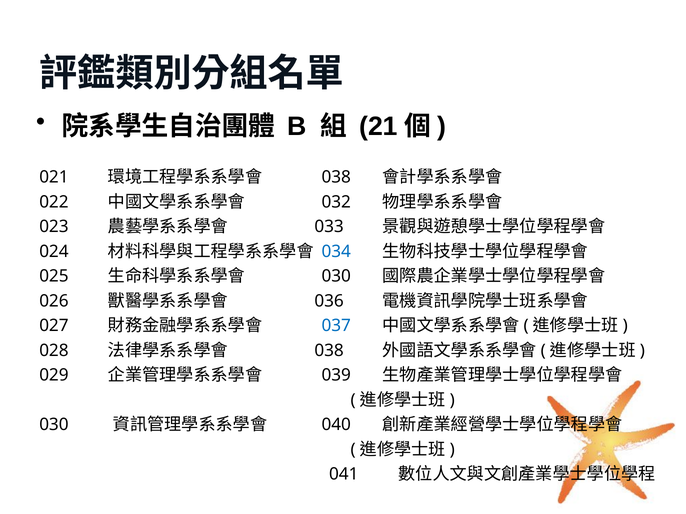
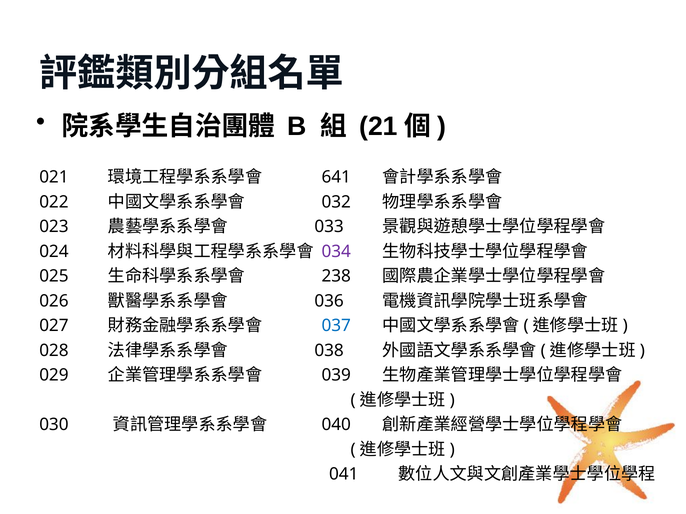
038: 038 -> 641 (336, 177)
034 colour: blue -> purple (336, 252)
030: 030 -> 238 (336, 276)
